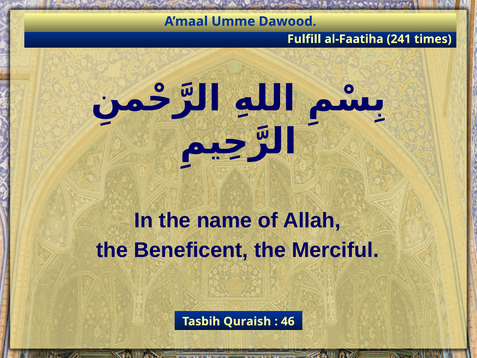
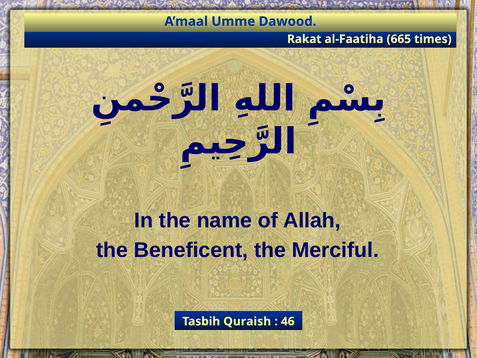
Fulfill: Fulfill -> Rakat (304, 39)
241: 241 -> 665 (399, 39)
